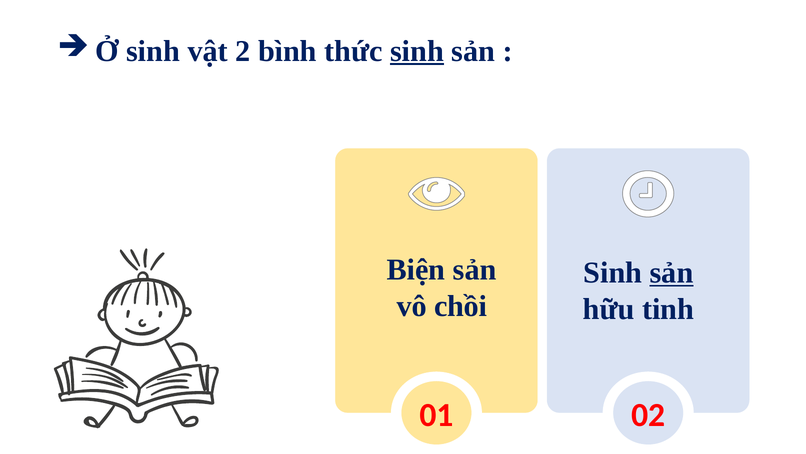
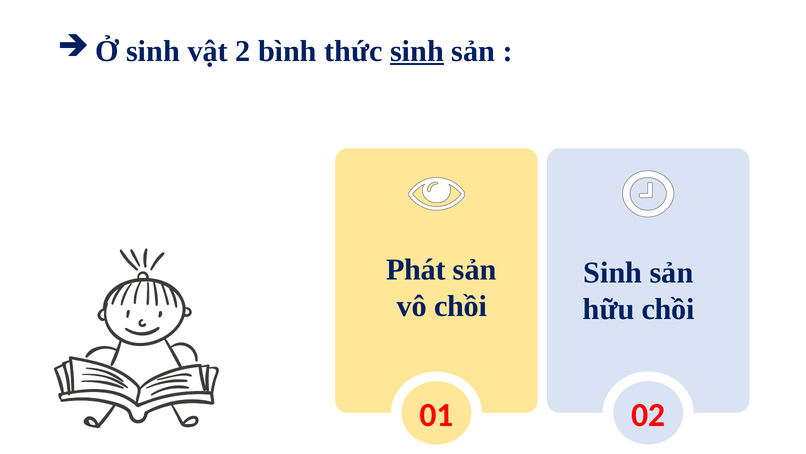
Biện: Biện -> Phát (416, 270)
sản underline: present -> none (672, 272)
hữu tinh: tinh -> chồi (668, 309)
